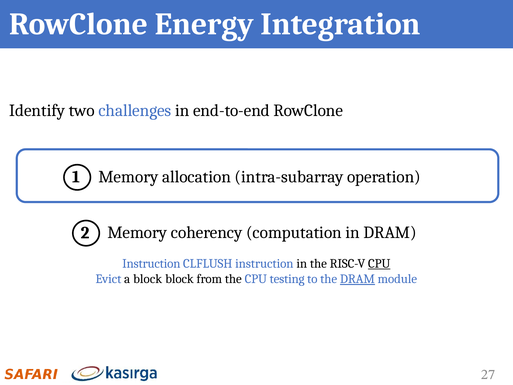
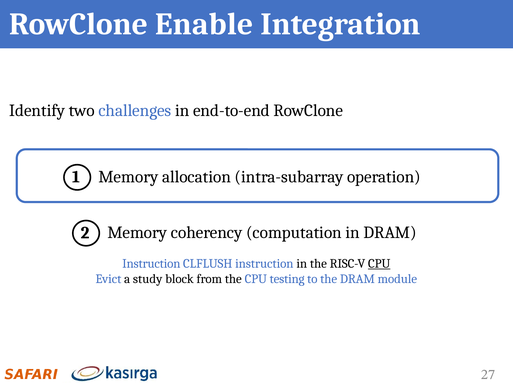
Energy: Energy -> Enable (204, 24)
a block: block -> study (148, 279)
DRAM underline: present -> none (357, 279)
